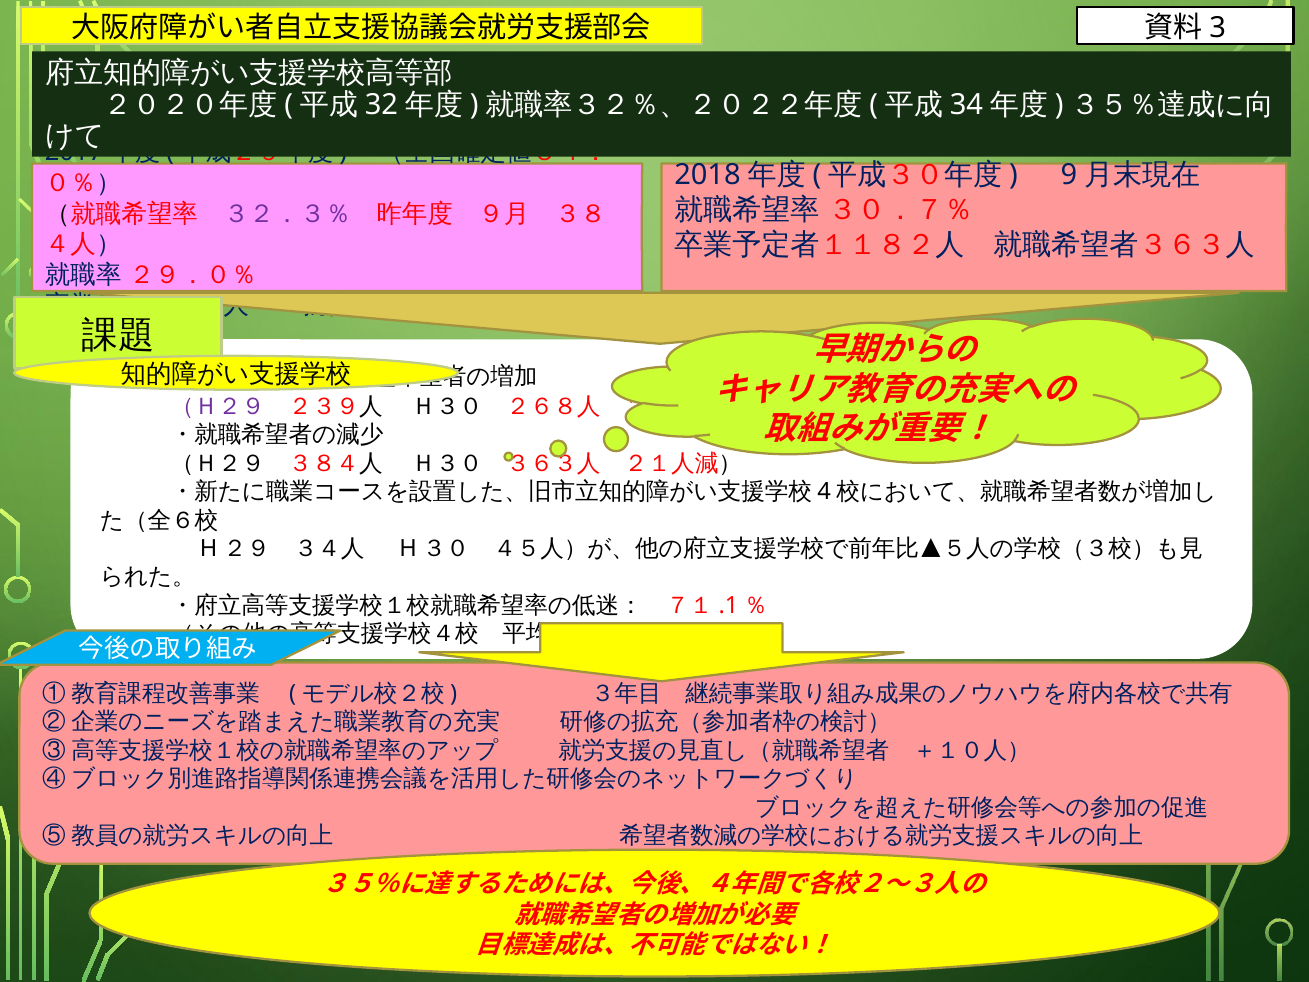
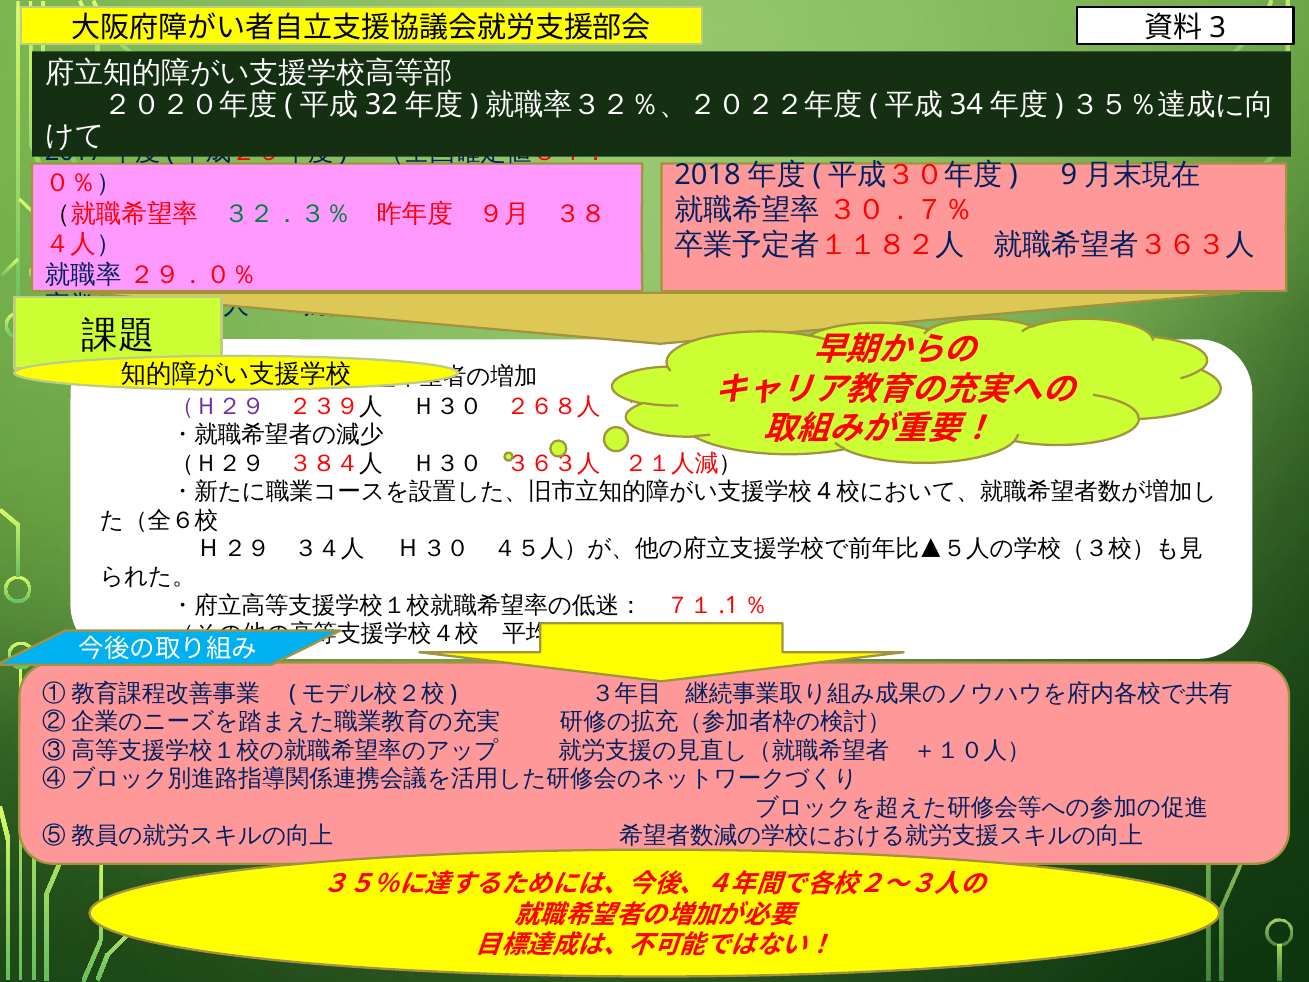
３２．３％ colour: purple -> green (287, 214)
